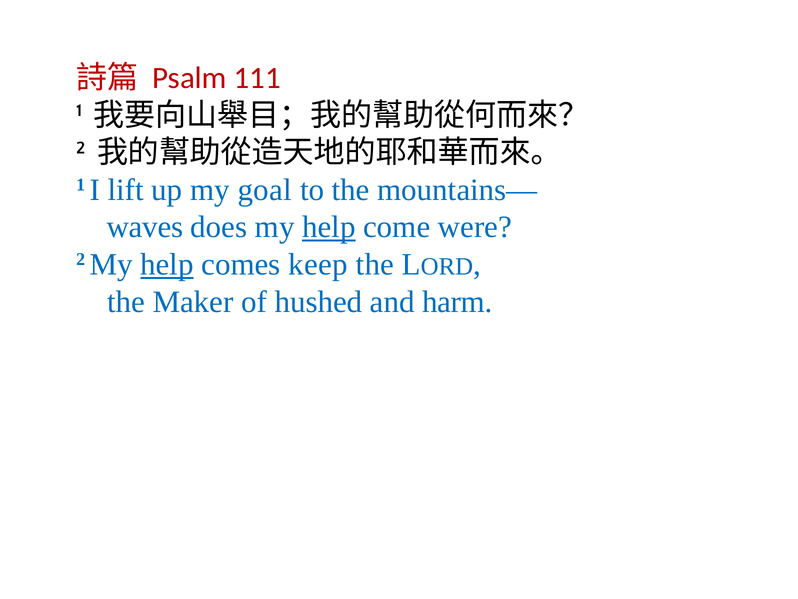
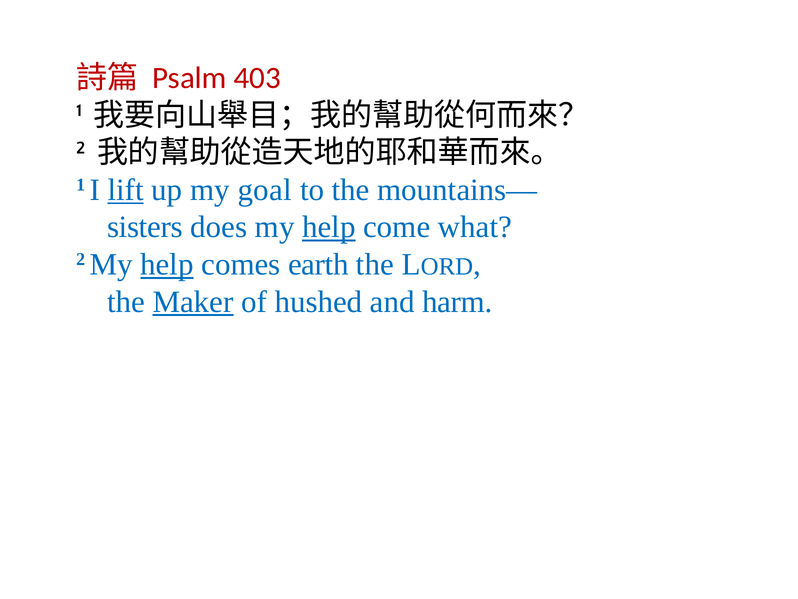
111: 111 -> 403 (257, 78)
lift underline: none -> present (126, 190)
waves: waves -> sisters (145, 227)
were: were -> what (475, 227)
keep: keep -> earth (318, 264)
Maker underline: none -> present (193, 302)
